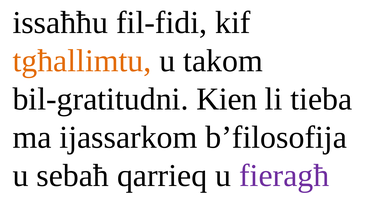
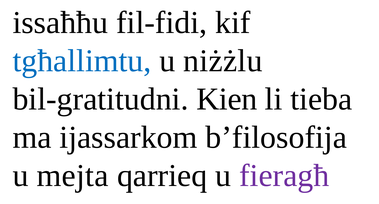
tgħallimtu colour: orange -> blue (82, 61)
takom: takom -> niżżlu (223, 61)
sebaħ: sebaħ -> mejta (73, 176)
